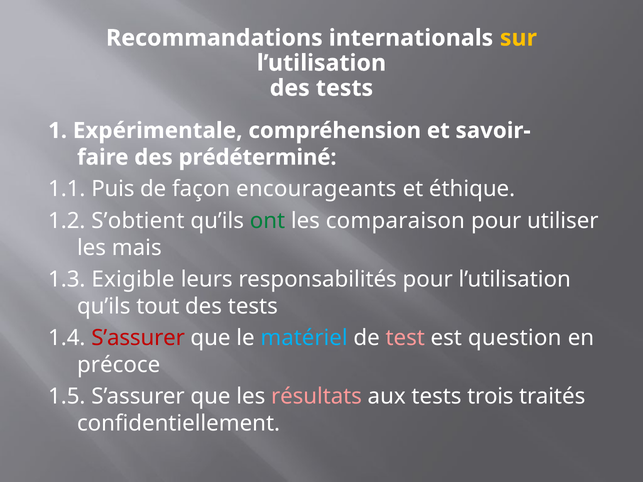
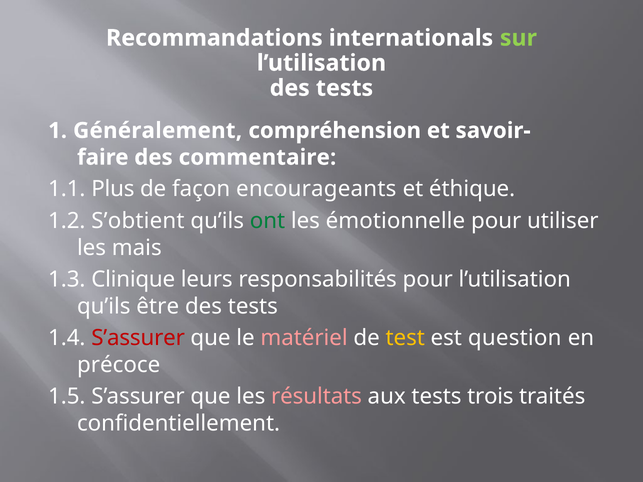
sur colour: yellow -> light green (518, 38)
Expérimentale: Expérimentale -> Généralement (158, 131)
prédéterminé: prédéterminé -> commentaire (257, 157)
Puis: Puis -> Plus (113, 189)
comparaison: comparaison -> émotionnelle (395, 221)
Exigible: Exigible -> Clinique (133, 280)
tout: tout -> être (158, 306)
matériel colour: light blue -> pink (304, 338)
test colour: pink -> yellow (405, 338)
